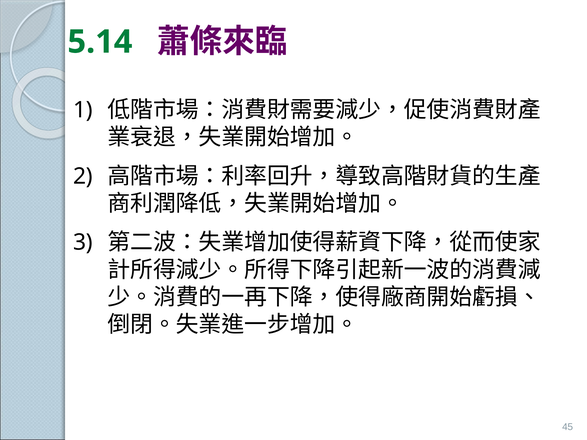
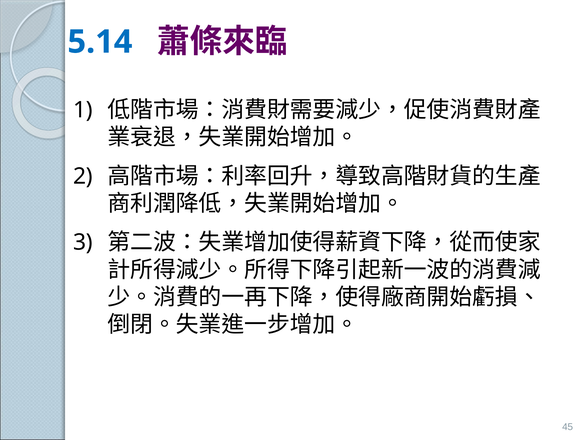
5.14 colour: green -> blue (100, 42)
